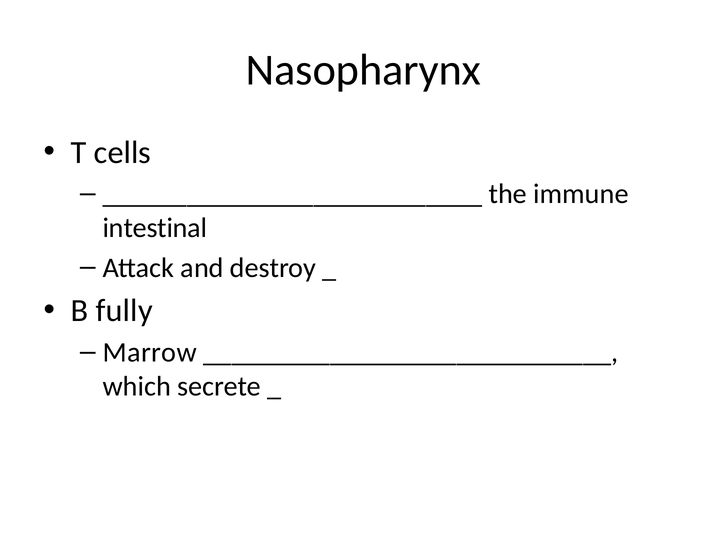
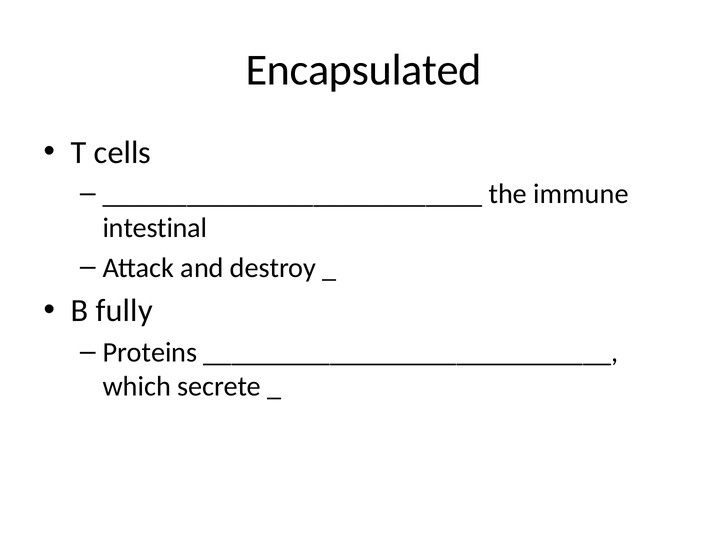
Nasopharynx: Nasopharynx -> Encapsulated (364, 70)
Marrow: Marrow -> Proteins (150, 353)
